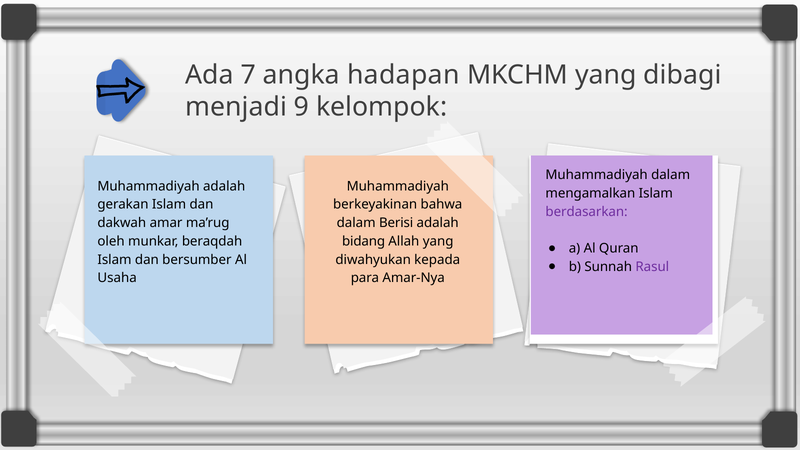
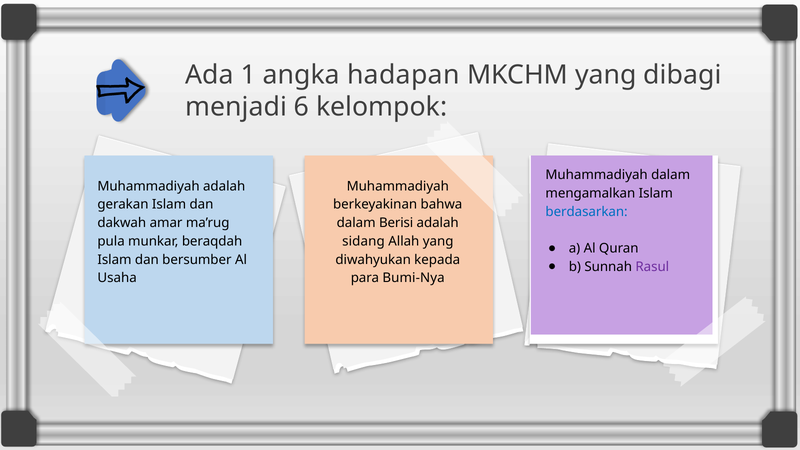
7: 7 -> 1 (248, 75)
9: 9 -> 6 (302, 107)
berdasarkan colour: purple -> blue (587, 212)
oleh: oleh -> pula (111, 241)
bidang: bidang -> sidang (363, 241)
Amar-Nya: Amar-Nya -> Bumi-Nya (414, 278)
